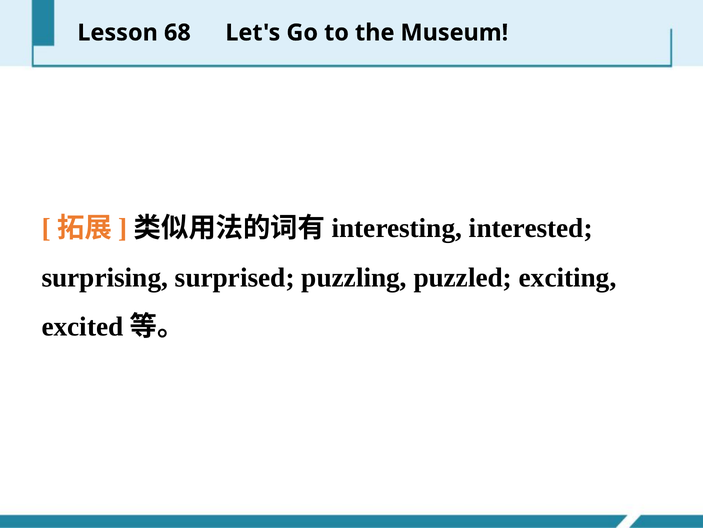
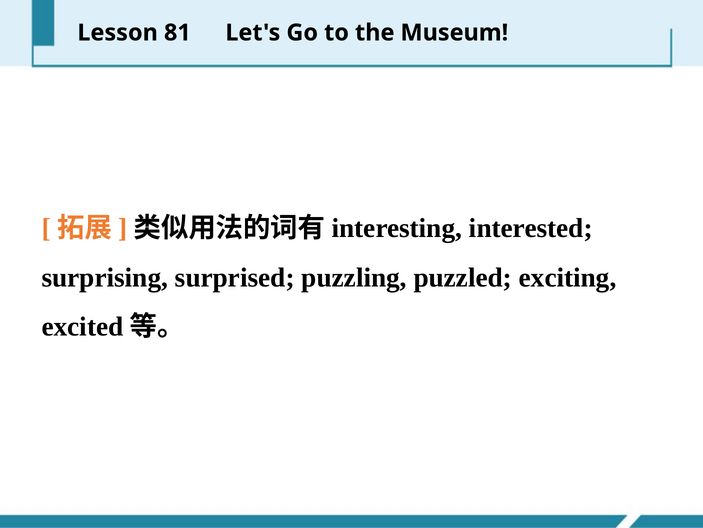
68: 68 -> 81 (177, 33)
